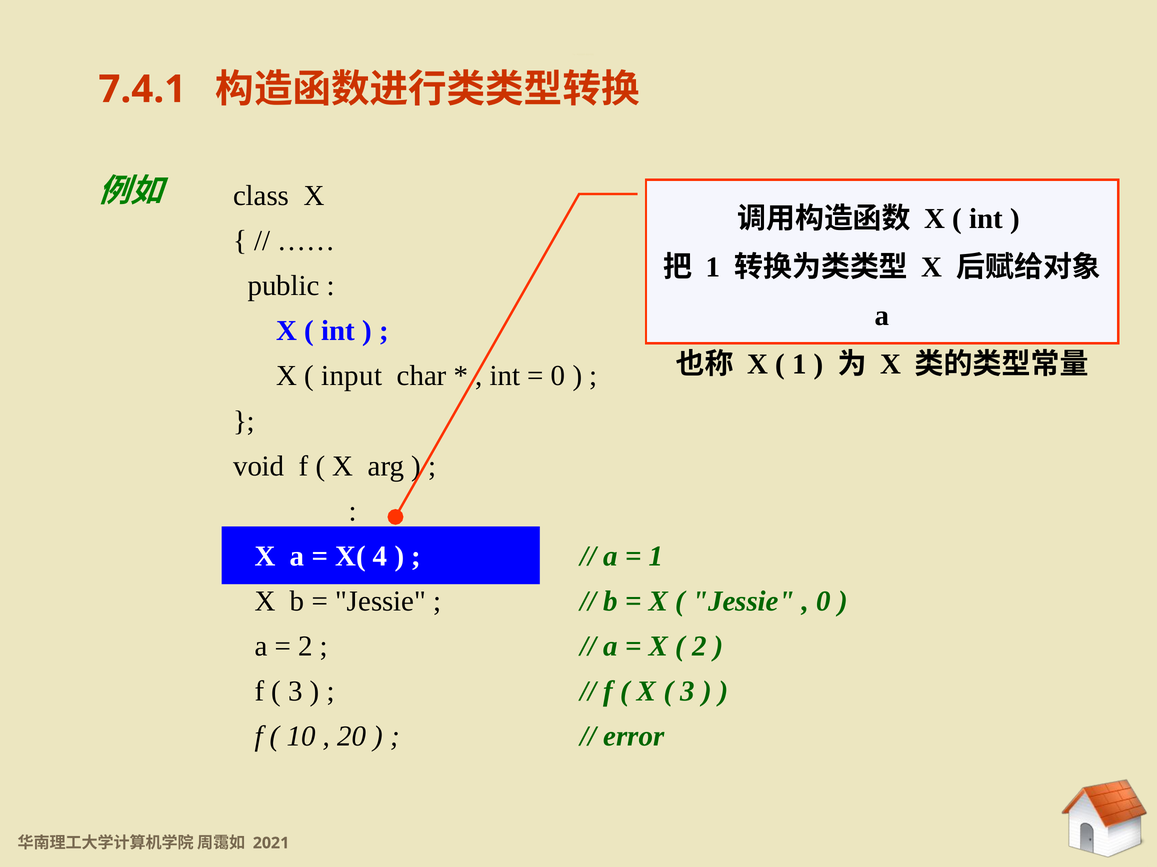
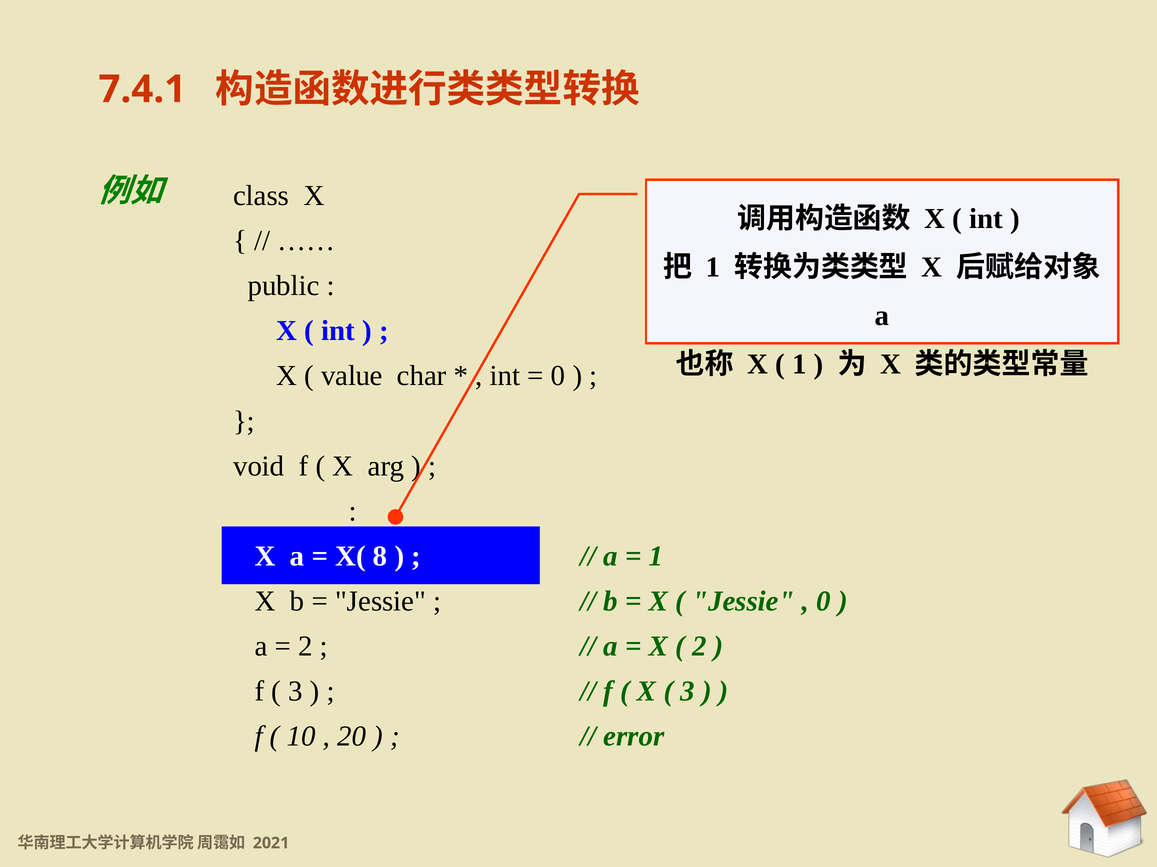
input: input -> value (352, 376)
4: 4 -> 8 (380, 557)
